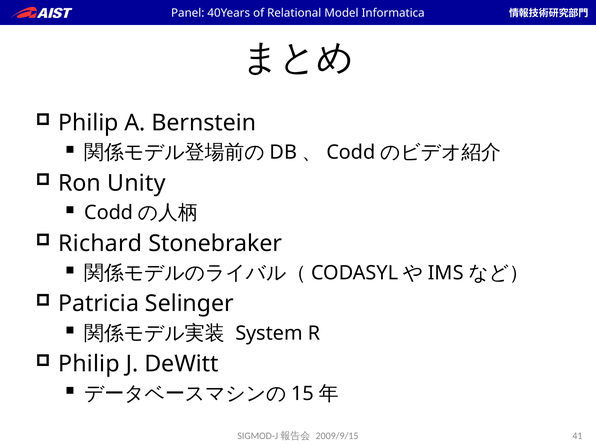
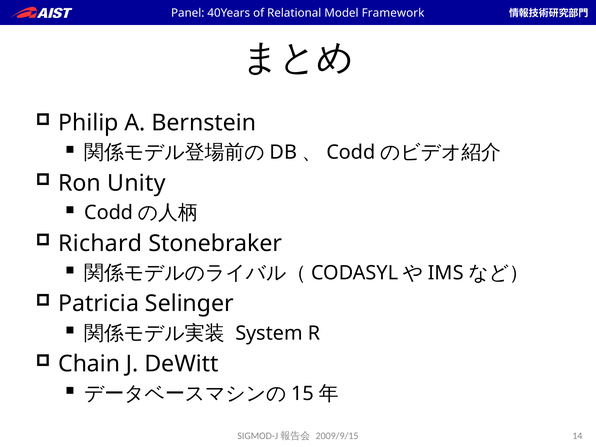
Informatica: Informatica -> Framework (393, 13)
Philip: Philip -> Chain (89, 364)
41: 41 -> 14 (577, 436)
